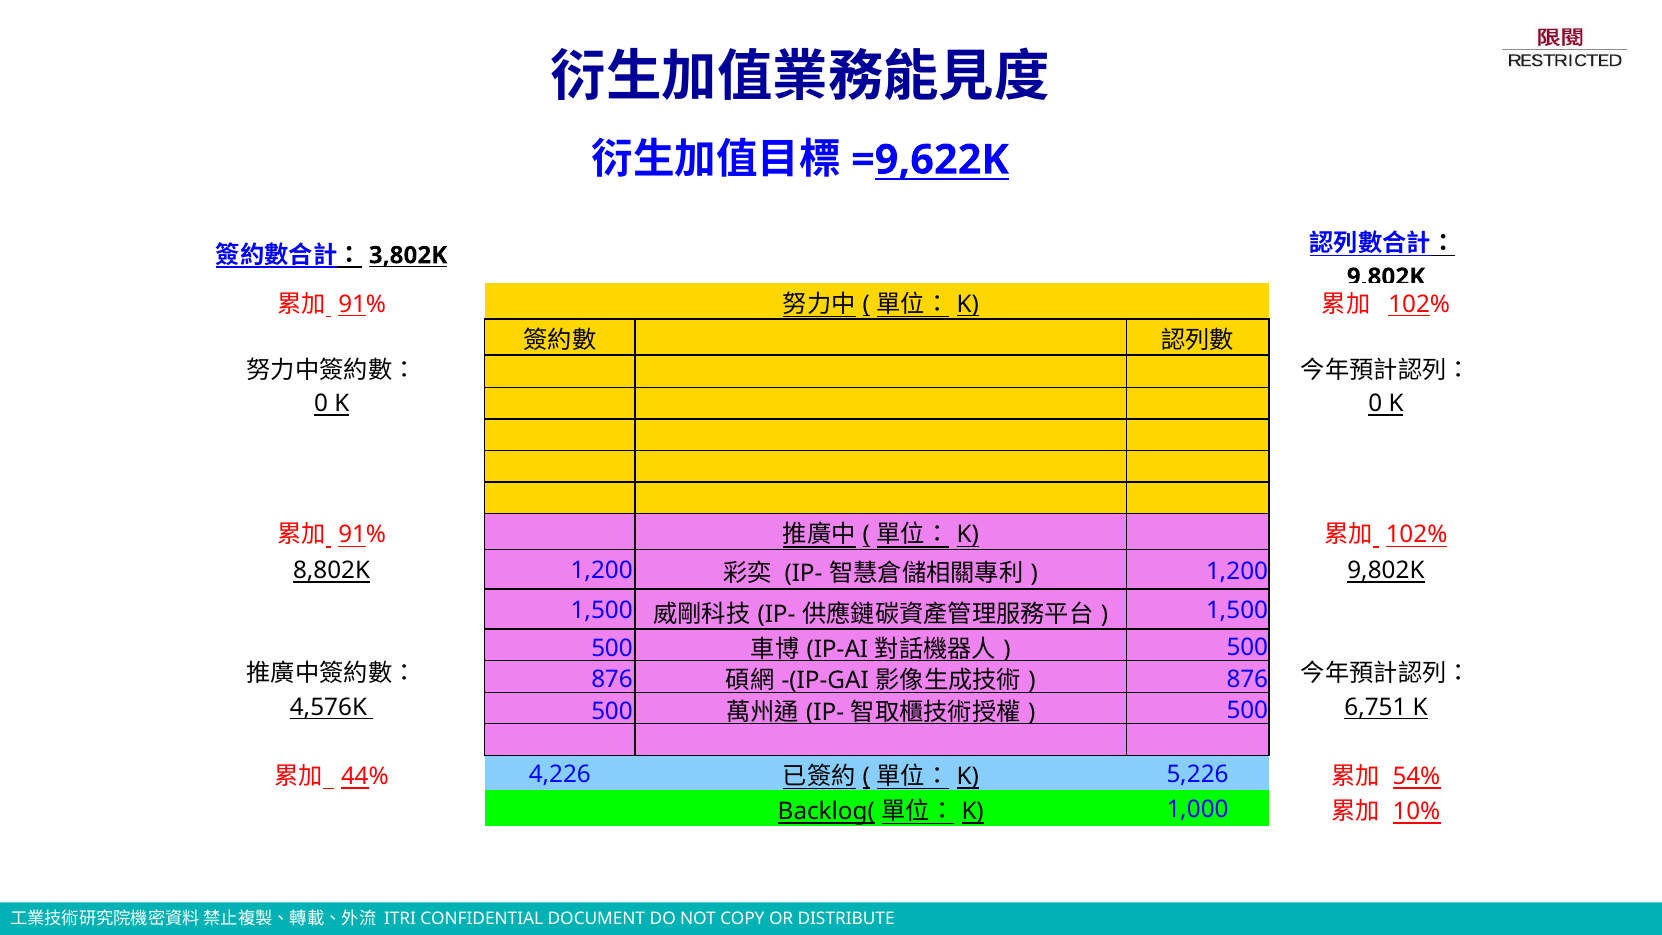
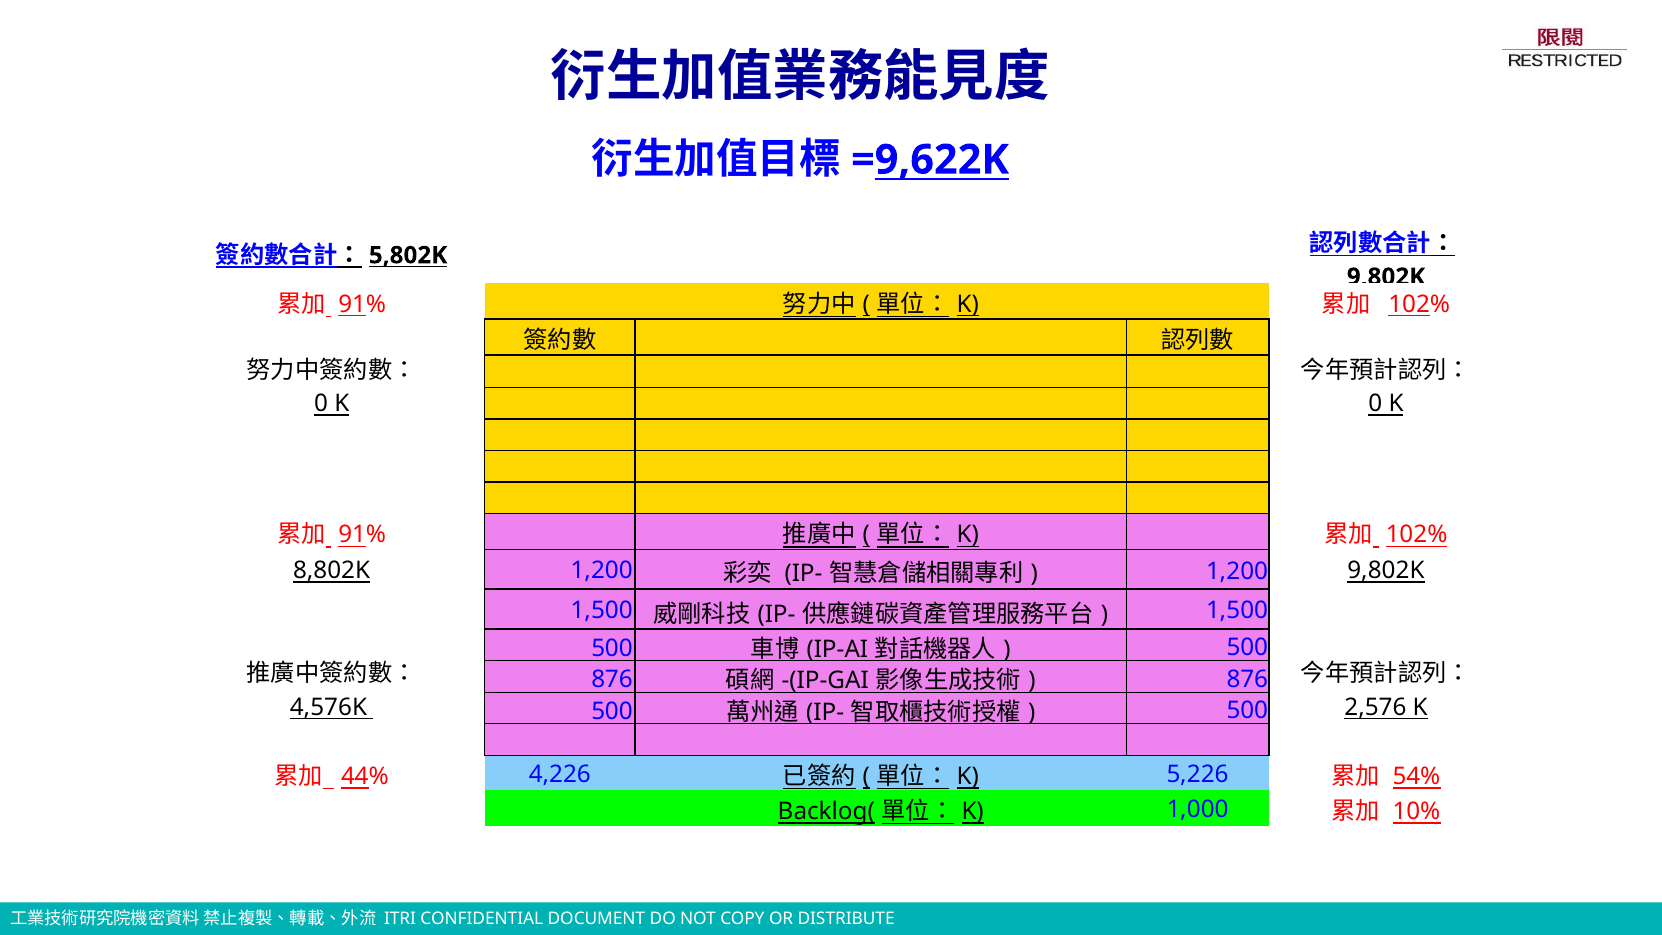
3,802K: 3,802K -> 5,802K (408, 255)
6,751: 6,751 -> 2,576 (1375, 707)
